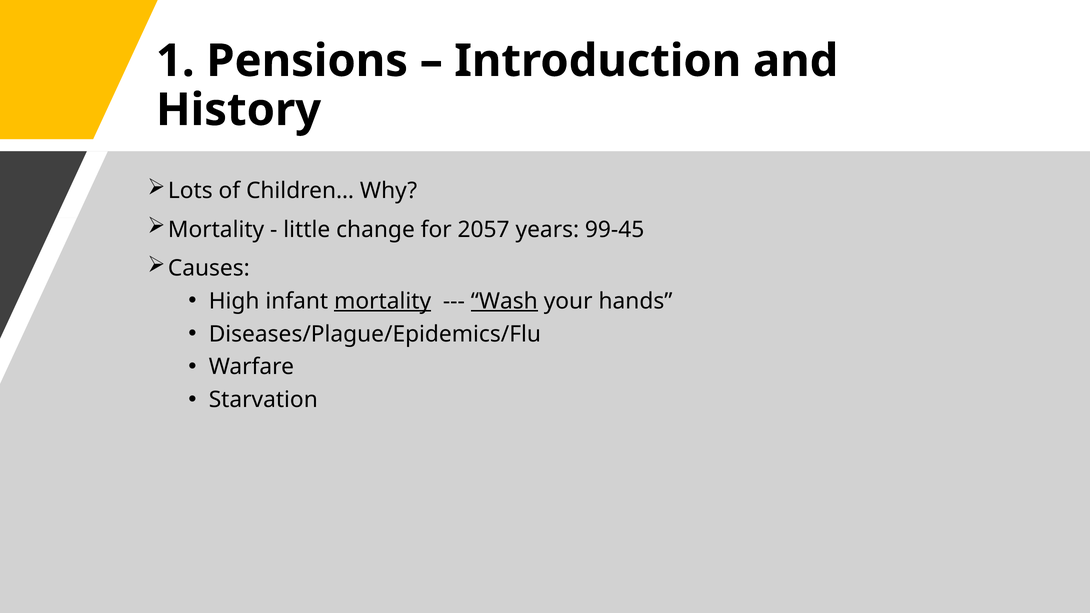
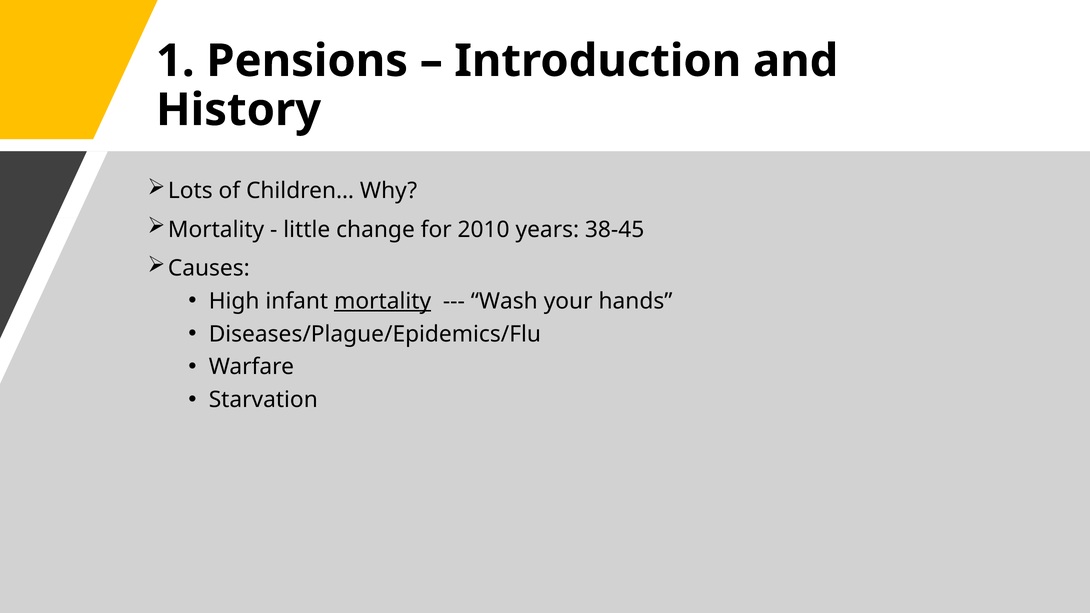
2057: 2057 -> 2010 (484, 230)
99-45: 99-45 -> 38-45 (615, 230)
Wash underline: present -> none (504, 301)
